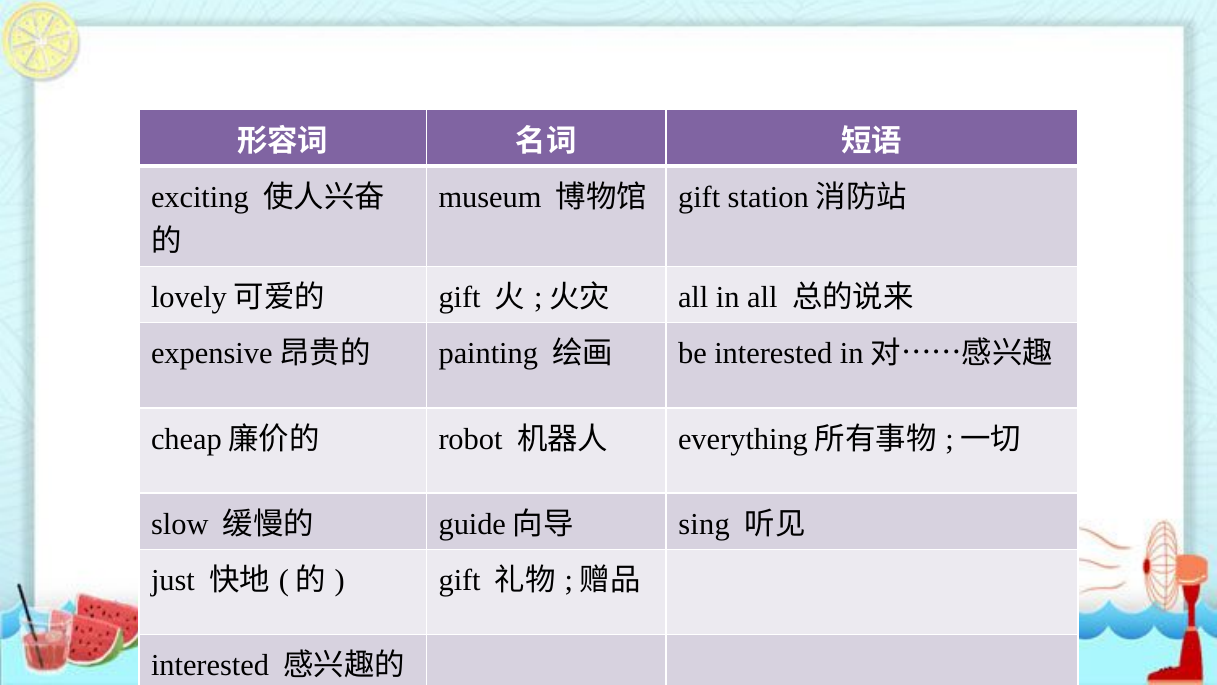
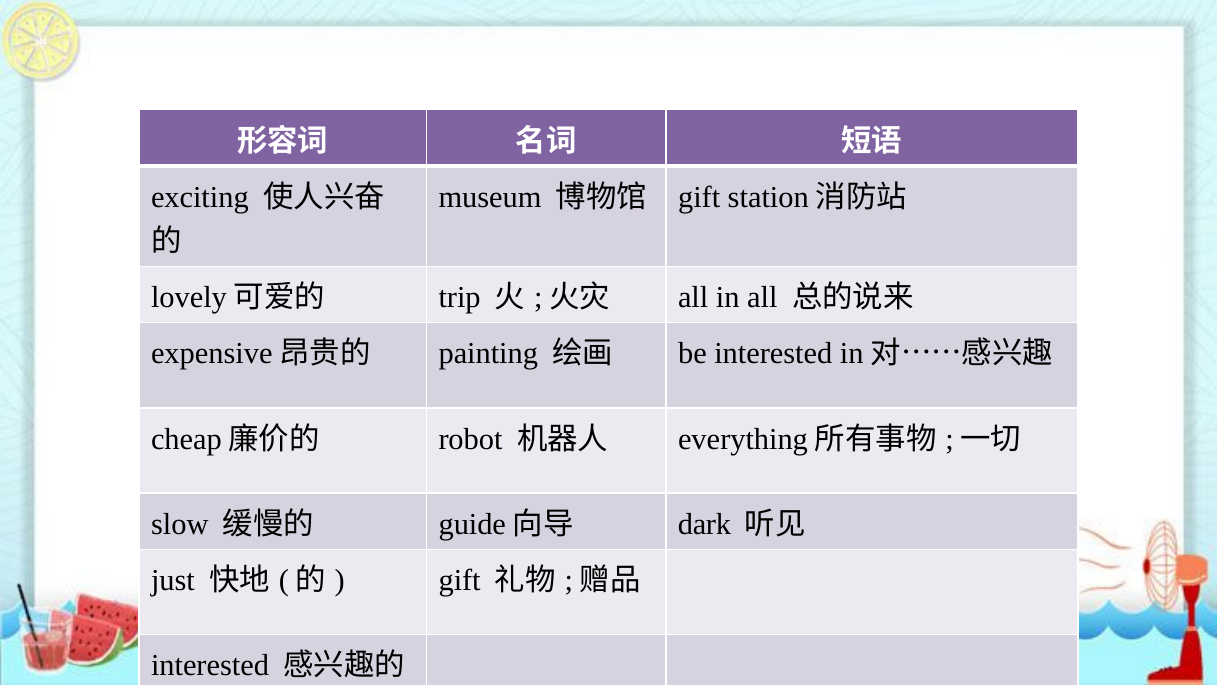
gift: gift -> trip (460, 297)
sing: sing -> dark (704, 524)
